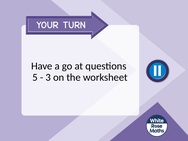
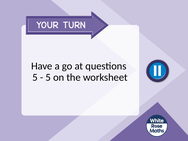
3: 3 -> 5 (48, 77)
